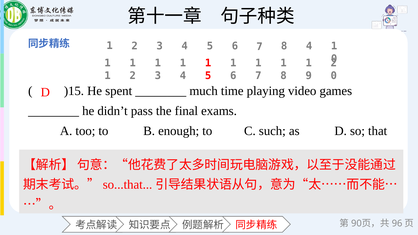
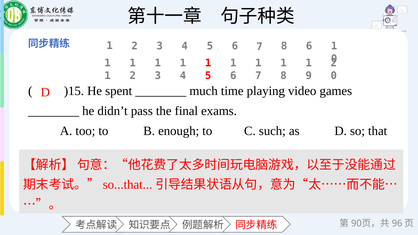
8 4: 4 -> 6 (309, 46)
